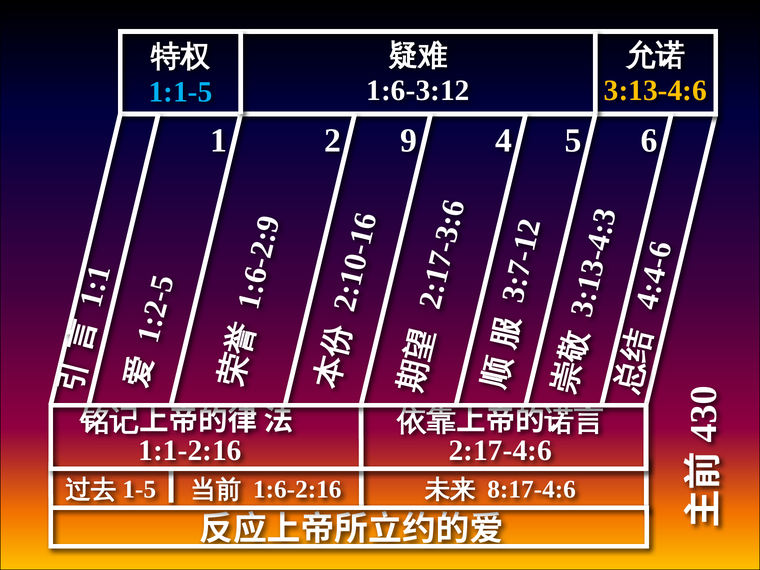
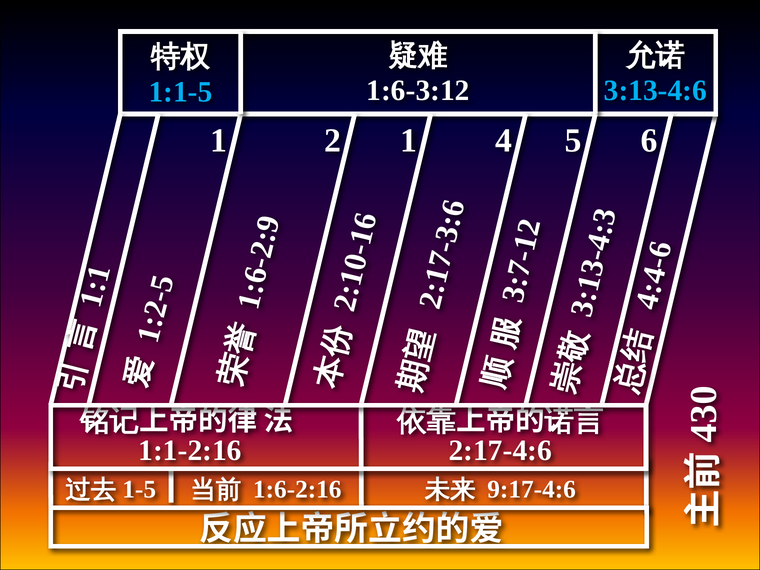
3:13-4:6 colour: yellow -> light blue (655, 91)
2 9: 9 -> 1 (408, 140)
8:17-4:6: 8:17-4:6 -> 9:17-4:6 (532, 489)
